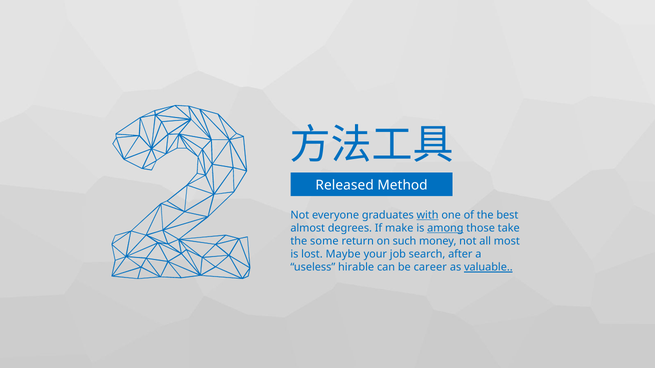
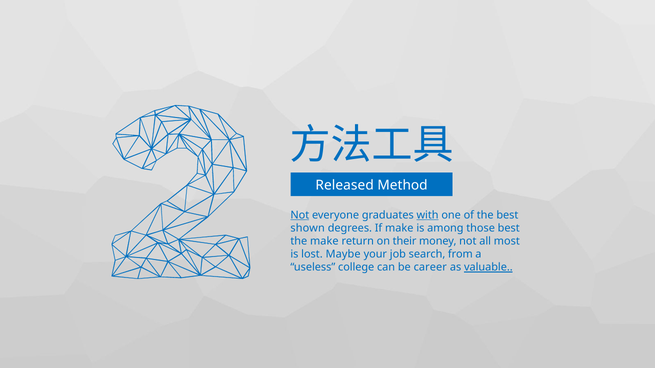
Not underline: none -> present (300, 215)
almost: almost -> shown (308, 228)
among underline: present -> none (445, 228)
those take: take -> best (509, 228)
the some: some -> make (324, 242)
such: such -> their (405, 242)
after: after -> from (460, 255)
hirable: hirable -> college (356, 268)
